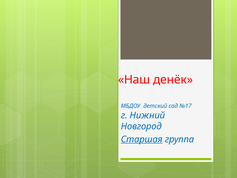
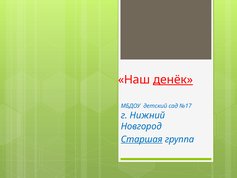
денёк underline: none -> present (173, 80)
